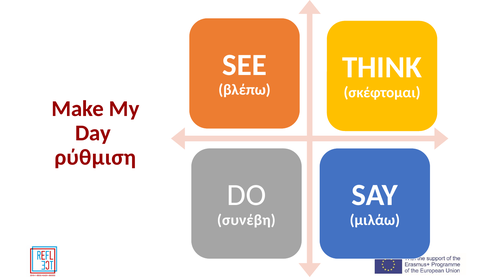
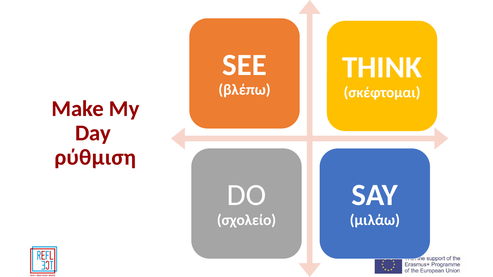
συνέβη: συνέβη -> σχολείο (246, 220)
